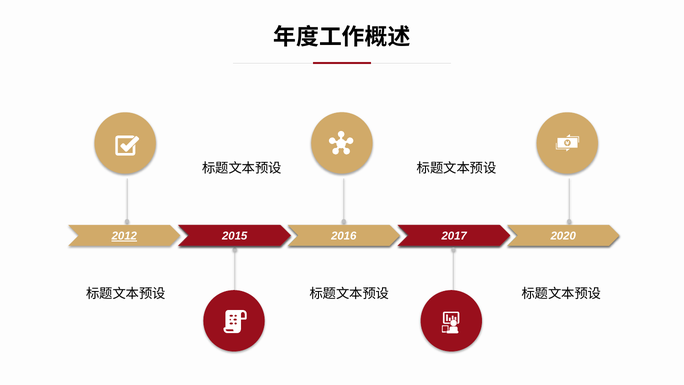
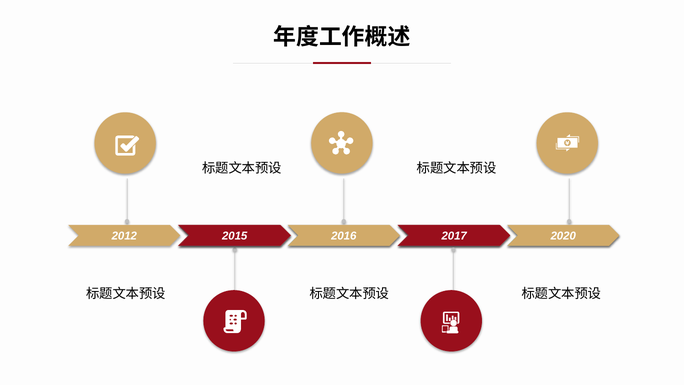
2012 underline: present -> none (124, 236)
